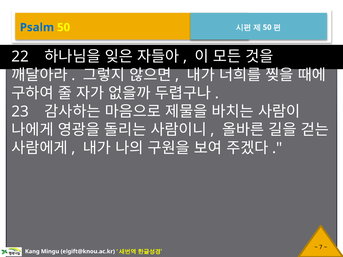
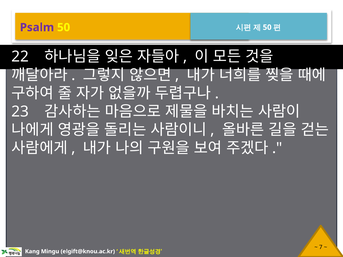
Psalm colour: blue -> purple (37, 27)
